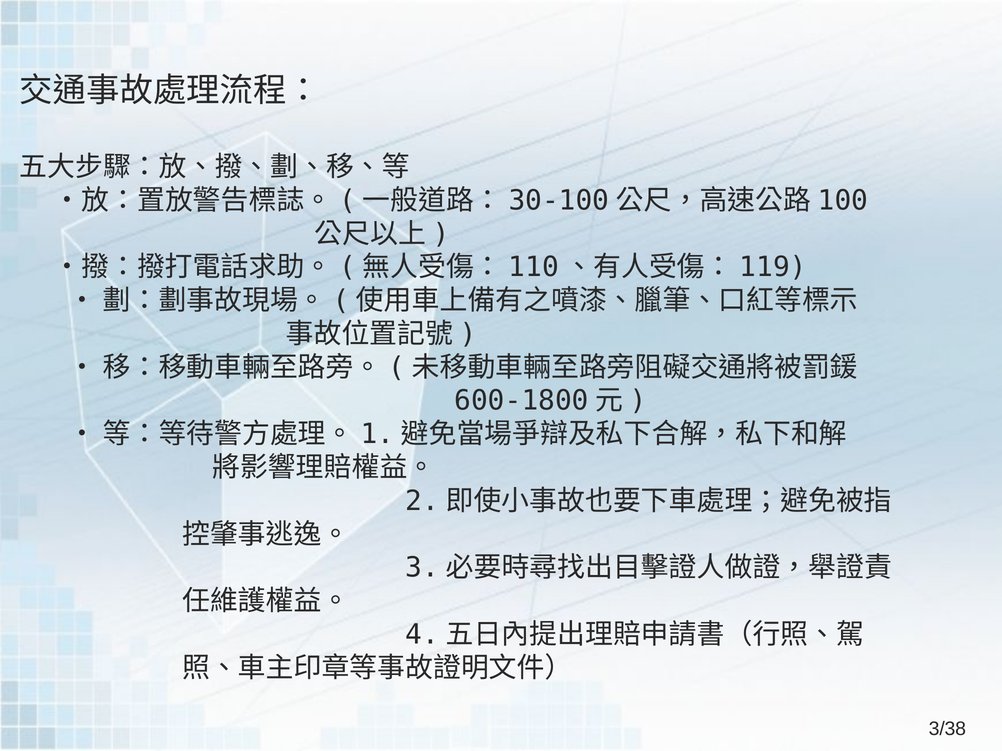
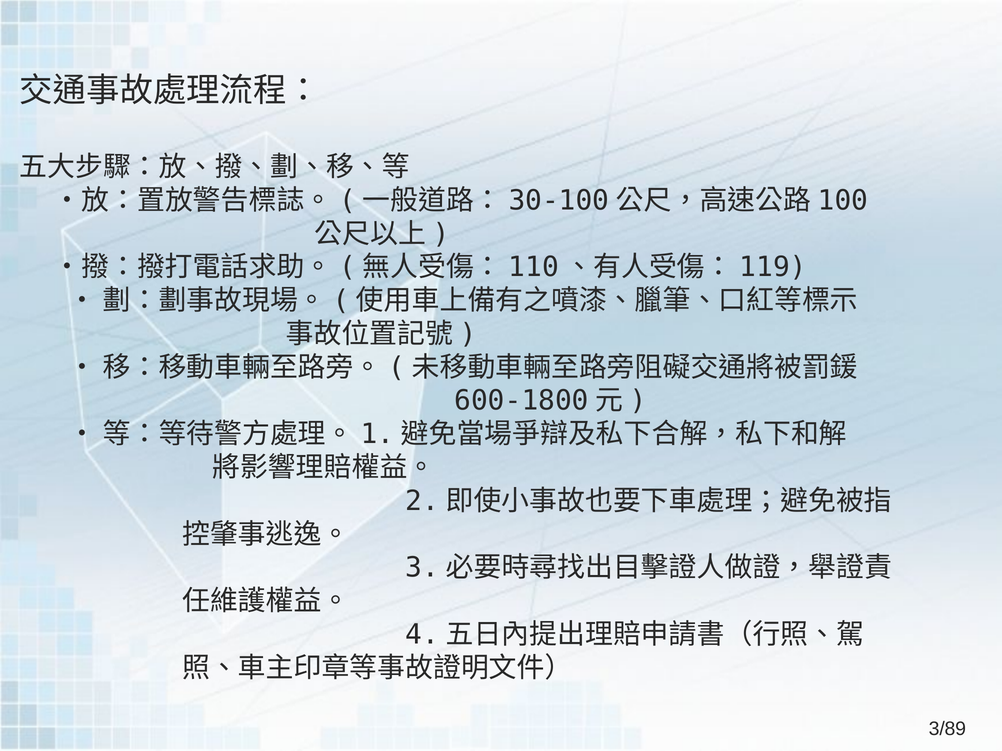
3/38: 3/38 -> 3/89 (947, 729)
